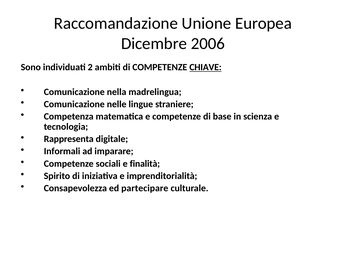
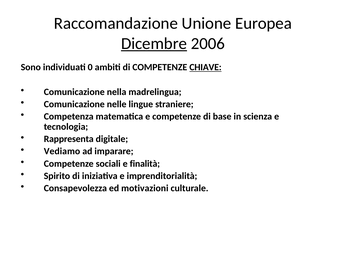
Dicembre underline: none -> present (154, 44)
2: 2 -> 0 (90, 67)
Informali: Informali -> Vediamo (62, 152)
partecipare: partecipare -> motivazioni (145, 189)
